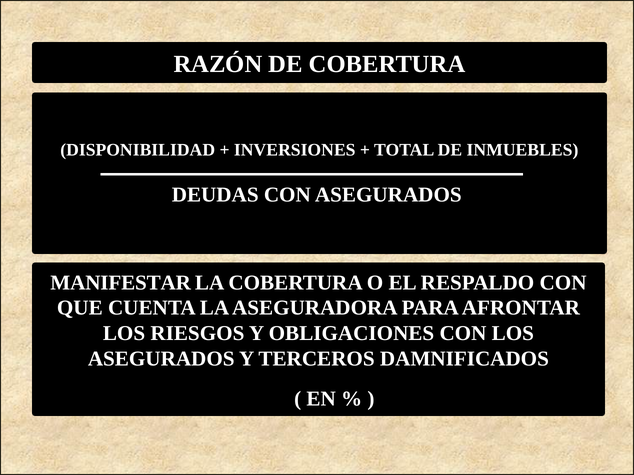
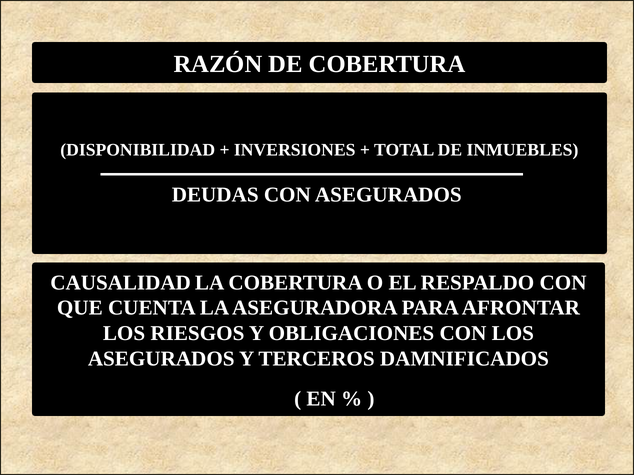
MANIFESTAR: MANIFESTAR -> CAUSALIDAD (121, 283)
